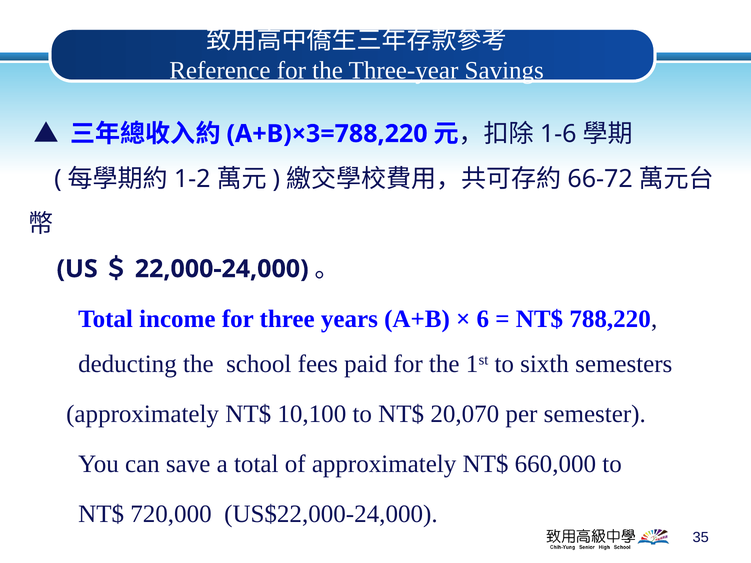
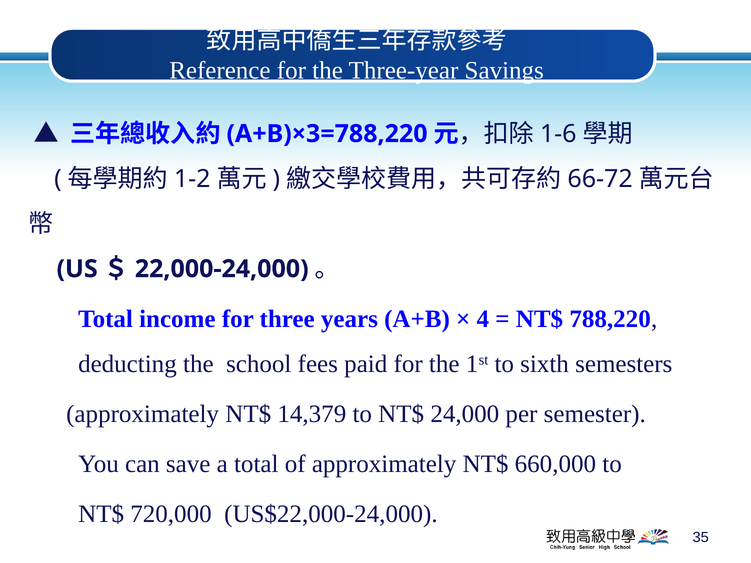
6: 6 -> 4 (483, 319)
10,100: 10,100 -> 14,379 (312, 414)
20,070: 20,070 -> 24,000 (465, 414)
